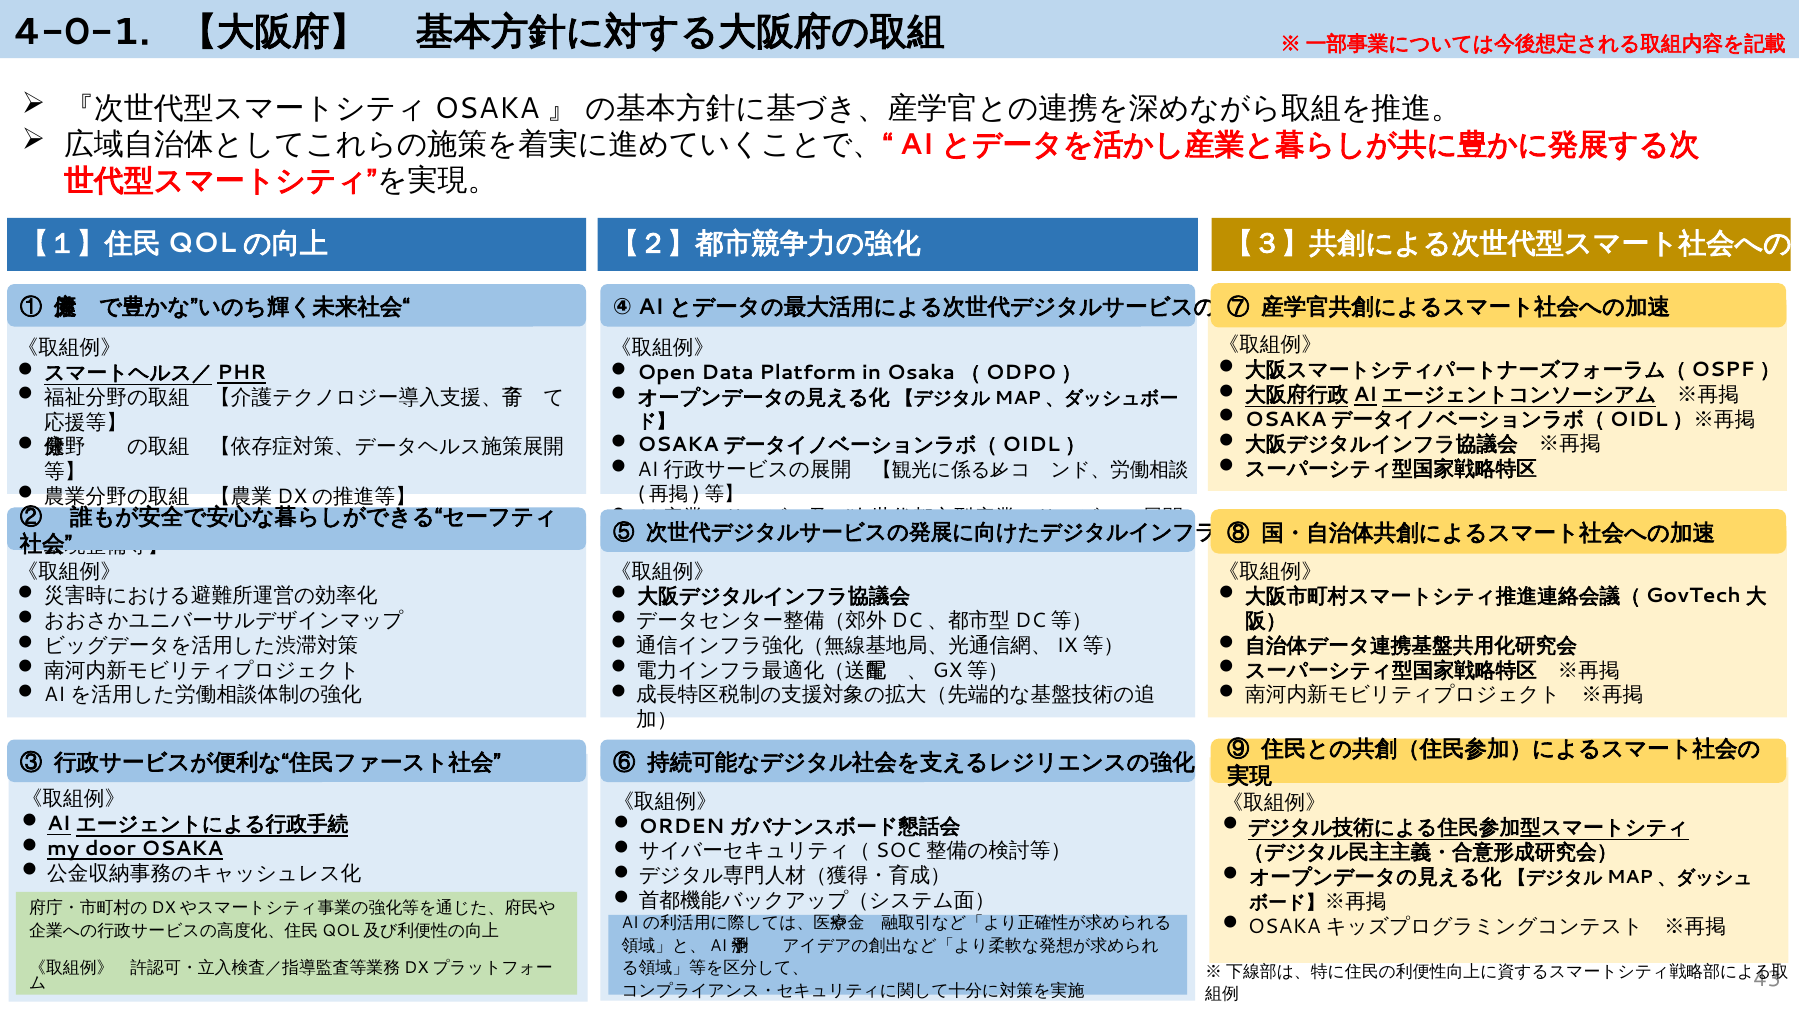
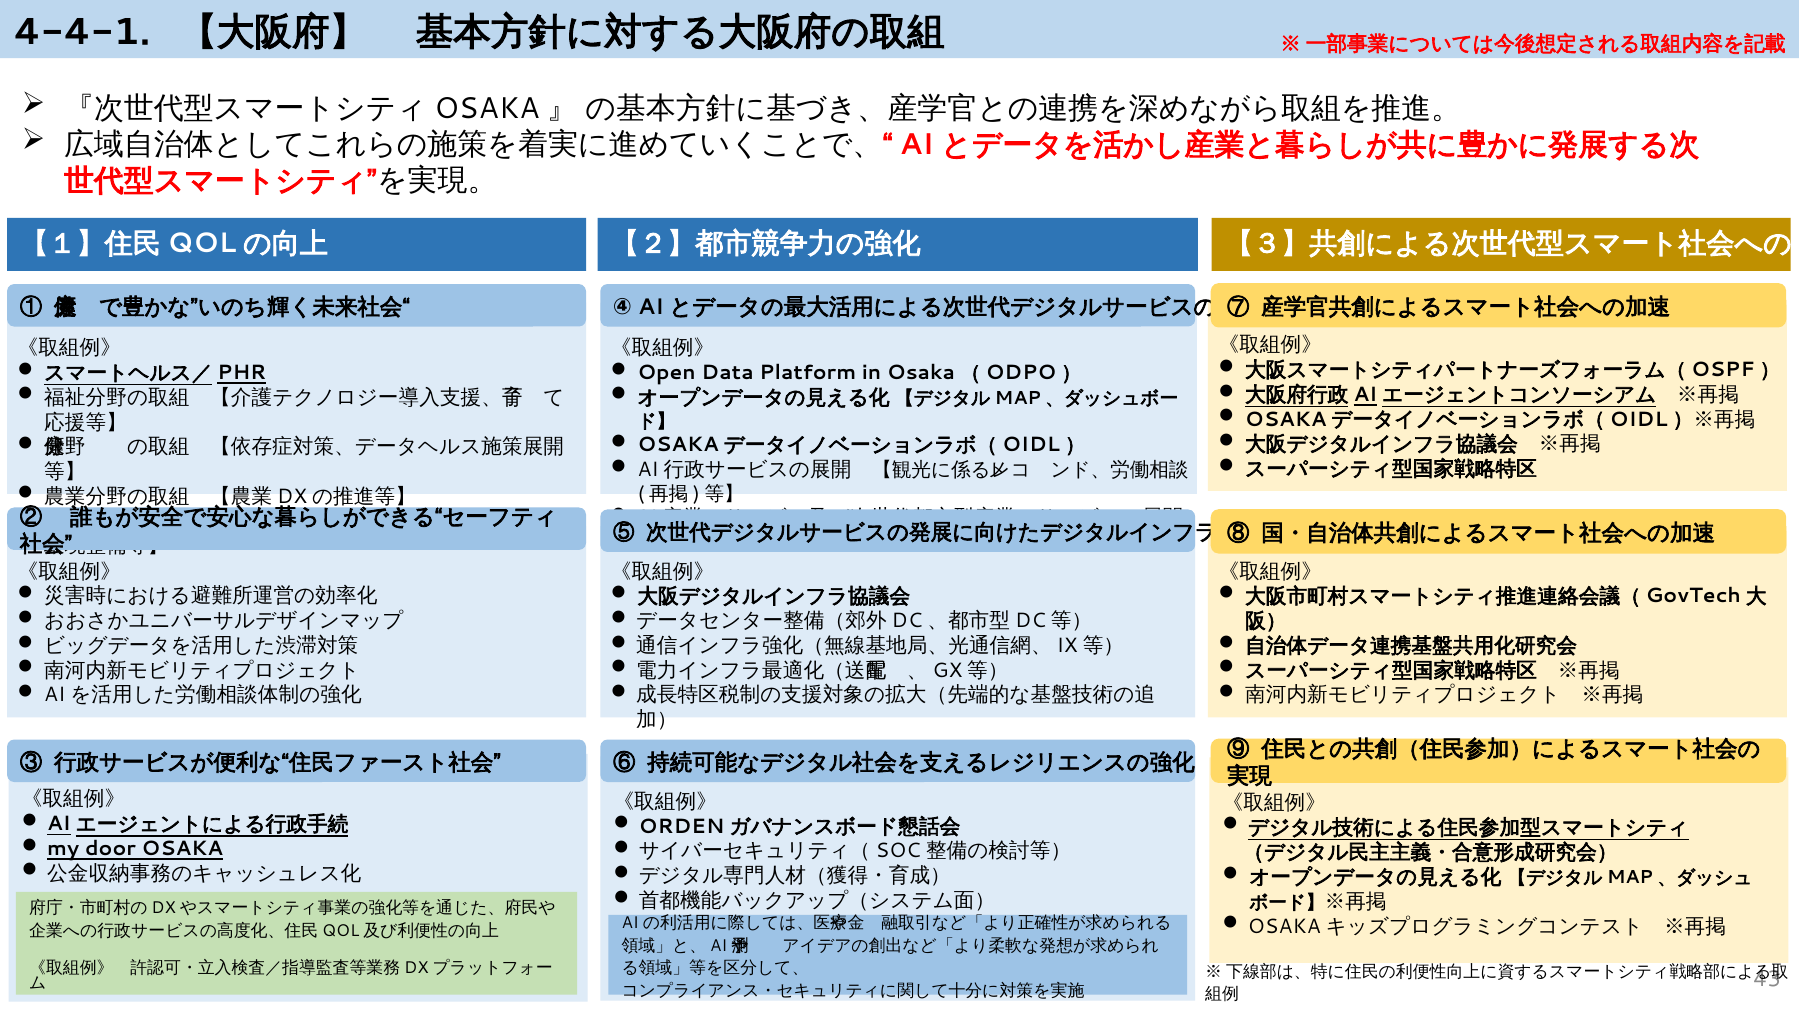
4-0-1: 4-0-1 -> 4-4-1 (82, 32)
